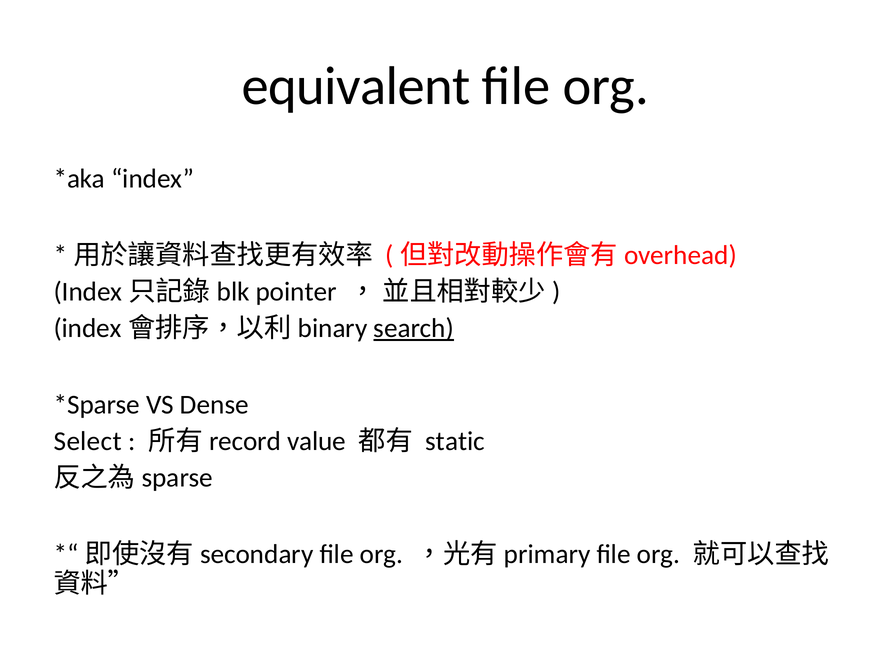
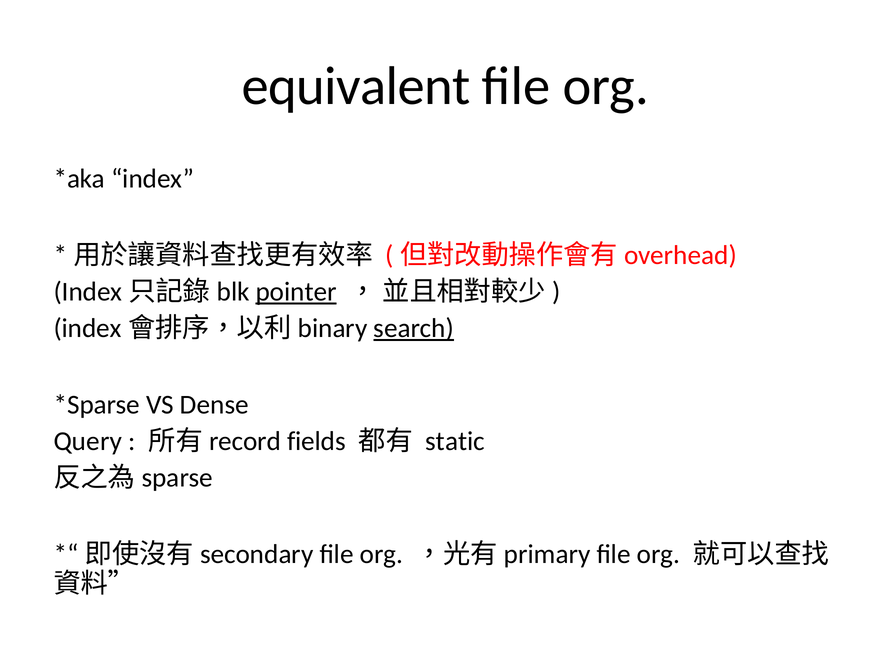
pointer underline: none -> present (296, 292)
Select: Select -> Query (88, 441)
value: value -> fields (316, 441)
